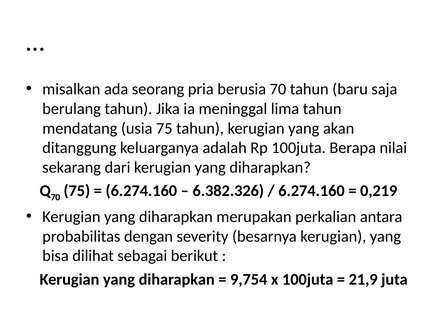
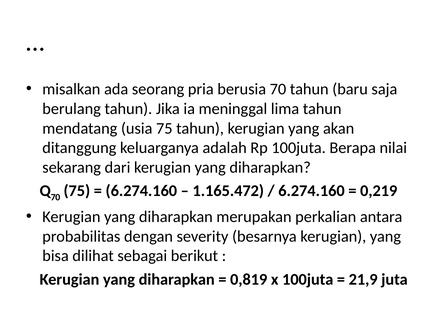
6.382.326: 6.382.326 -> 1.165.472 (228, 191)
9,754: 9,754 -> 0,819 (249, 279)
